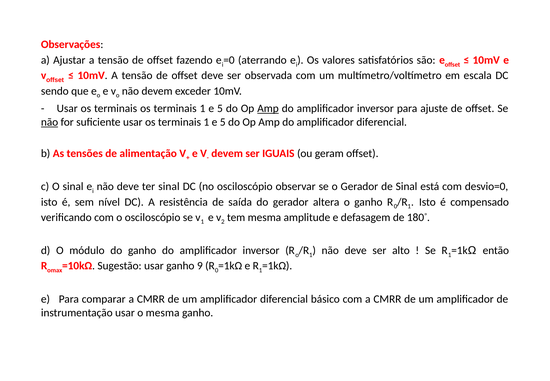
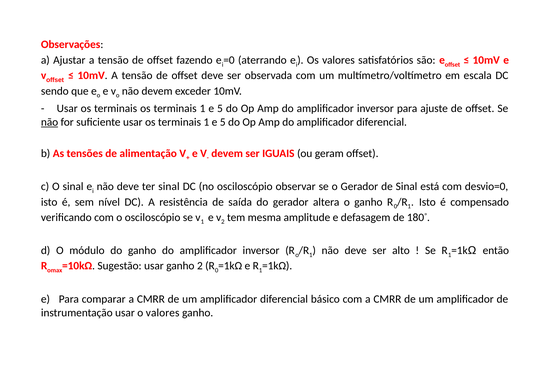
Amp underline: present -> none (268, 108)
ganho 9: 9 -> 2 (200, 266)
o mesma: mesma -> valores (163, 312)
